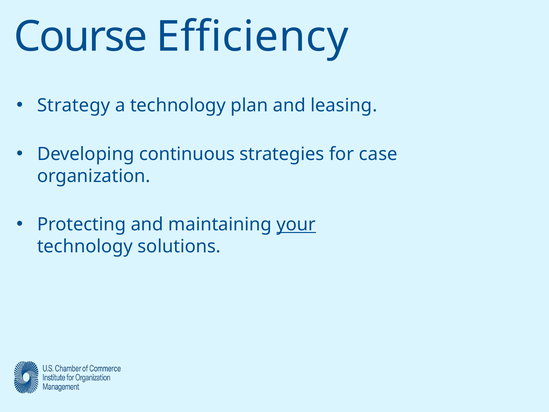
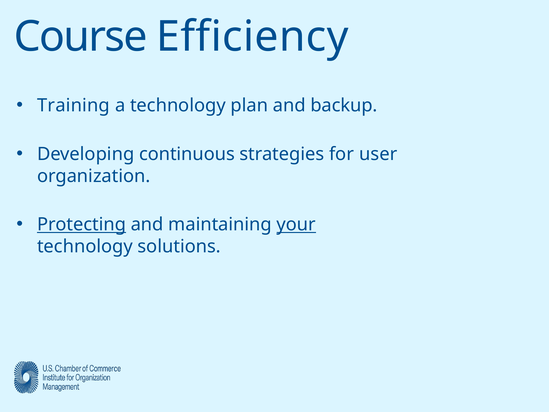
Strategy: Strategy -> Training (74, 105)
leasing: leasing -> backup (344, 105)
case: case -> user (378, 154)
Protecting underline: none -> present (82, 224)
